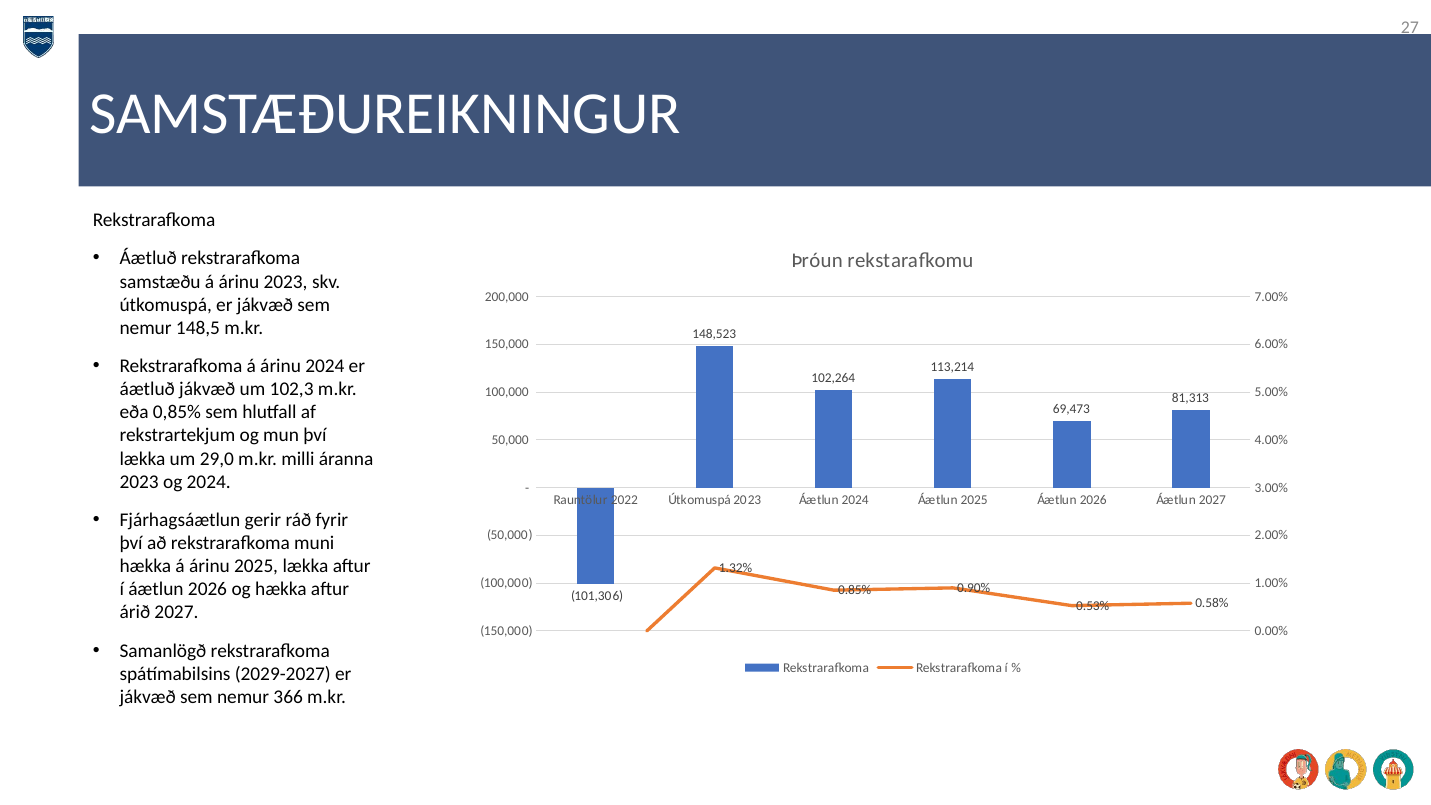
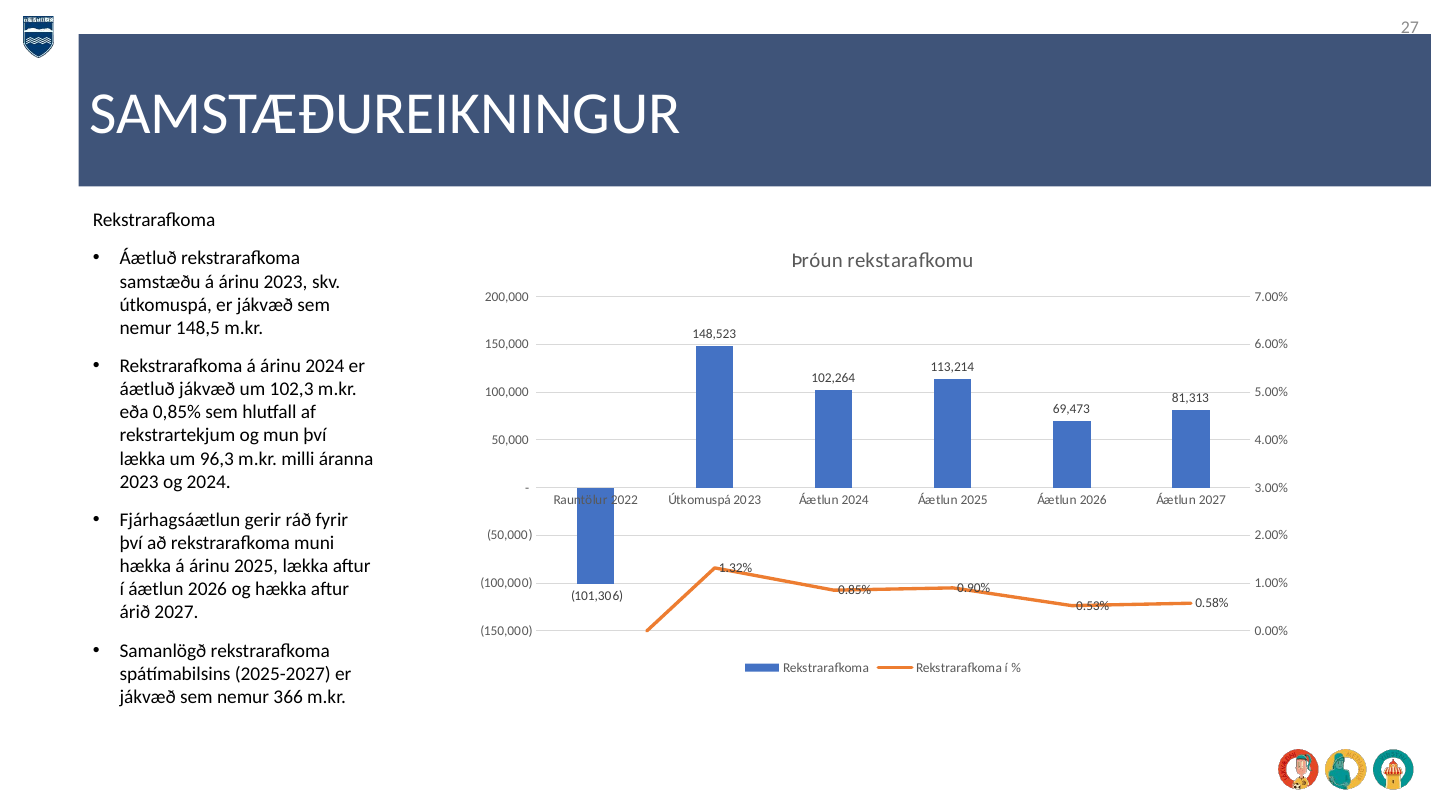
29,0: 29,0 -> 96,3 (217, 459)
2029-2027: 2029-2027 -> 2025-2027 (283, 674)
